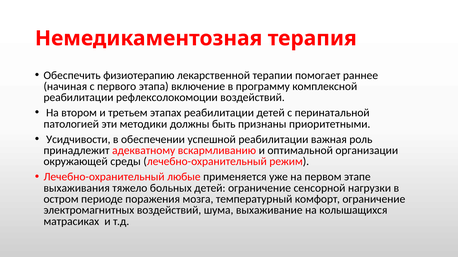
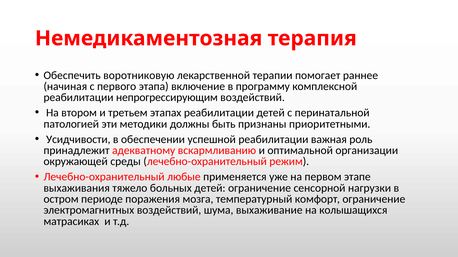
физиотерапию: физиотерапию -> воротниковую (139, 75)
рефлексолокомоции: рефлексолокомоции -> непрогрессирующим (167, 98)
